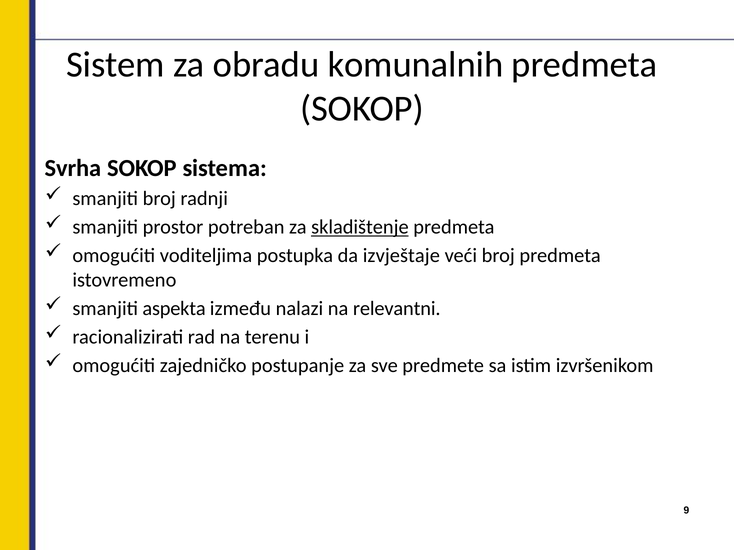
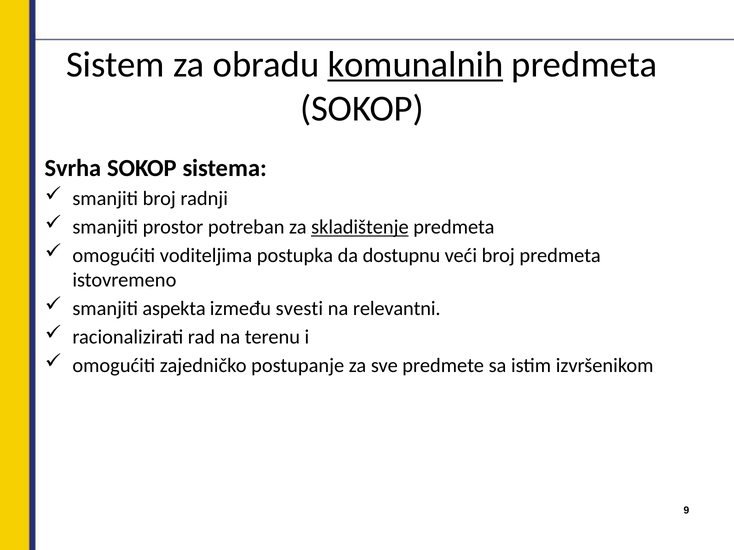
komunalnih underline: none -> present (416, 65)
izvještaje: izvještaje -> dostupnu (401, 256)
nalazi: nalazi -> svesti (299, 309)
